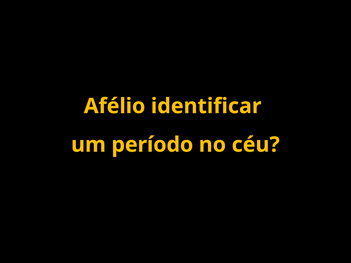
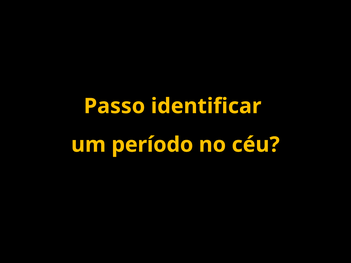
Afélio: Afélio -> Passo (114, 106)
